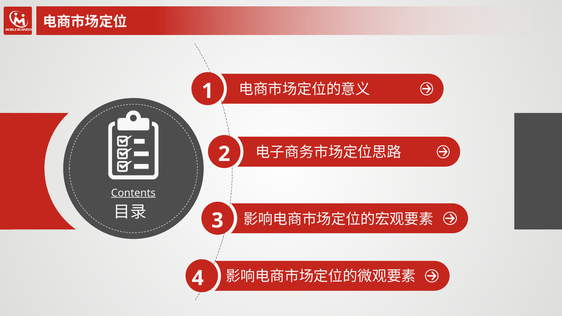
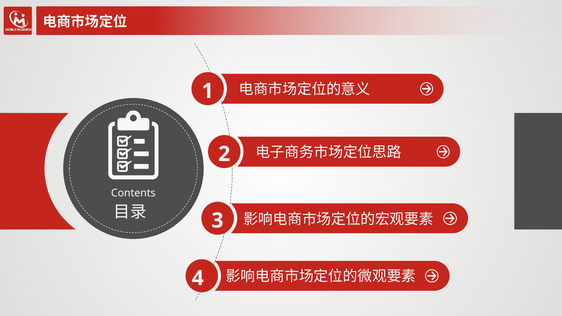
Contents underline: present -> none (133, 193)
